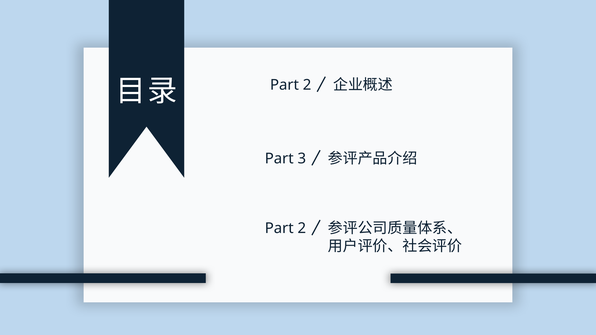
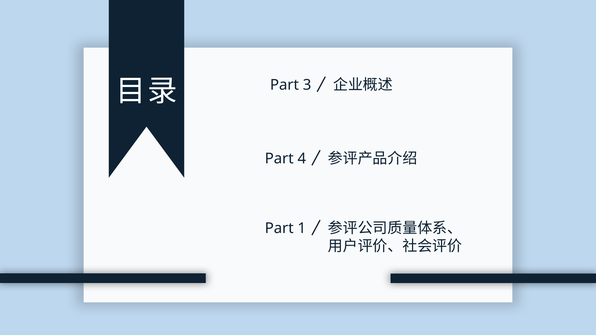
2: 2 -> 3 (307, 85)
3: 3 -> 4 (302, 159)
2: 2 -> 1 (302, 229)
